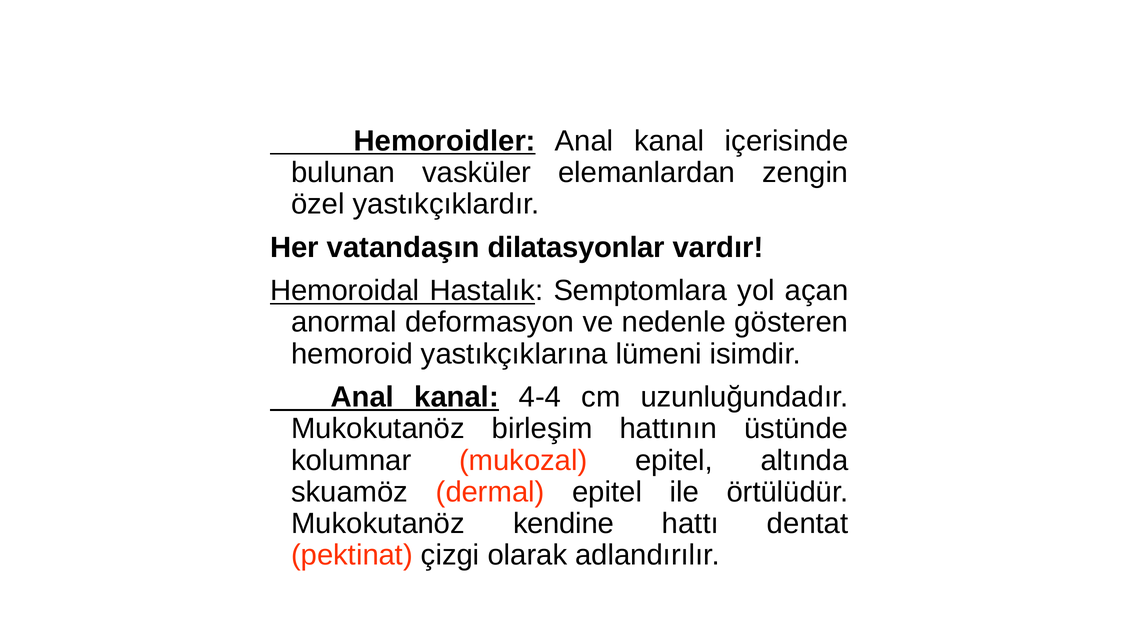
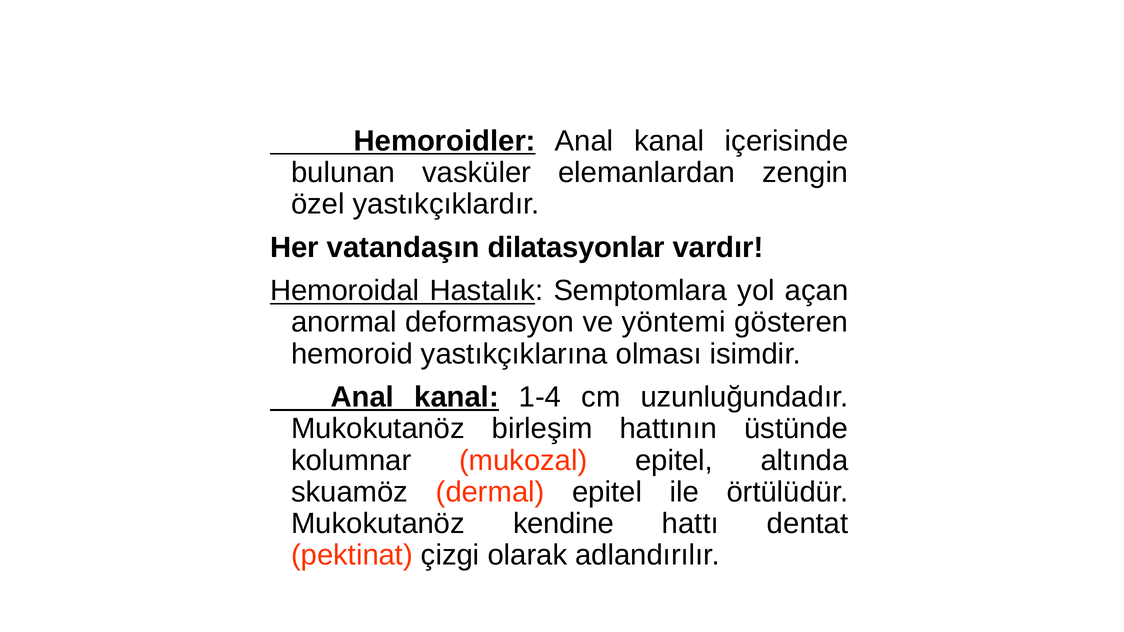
nedenle: nedenle -> yöntemi (674, 322)
lümeni: lümeni -> olması (659, 354)
4-4: 4-4 -> 1-4 (540, 397)
